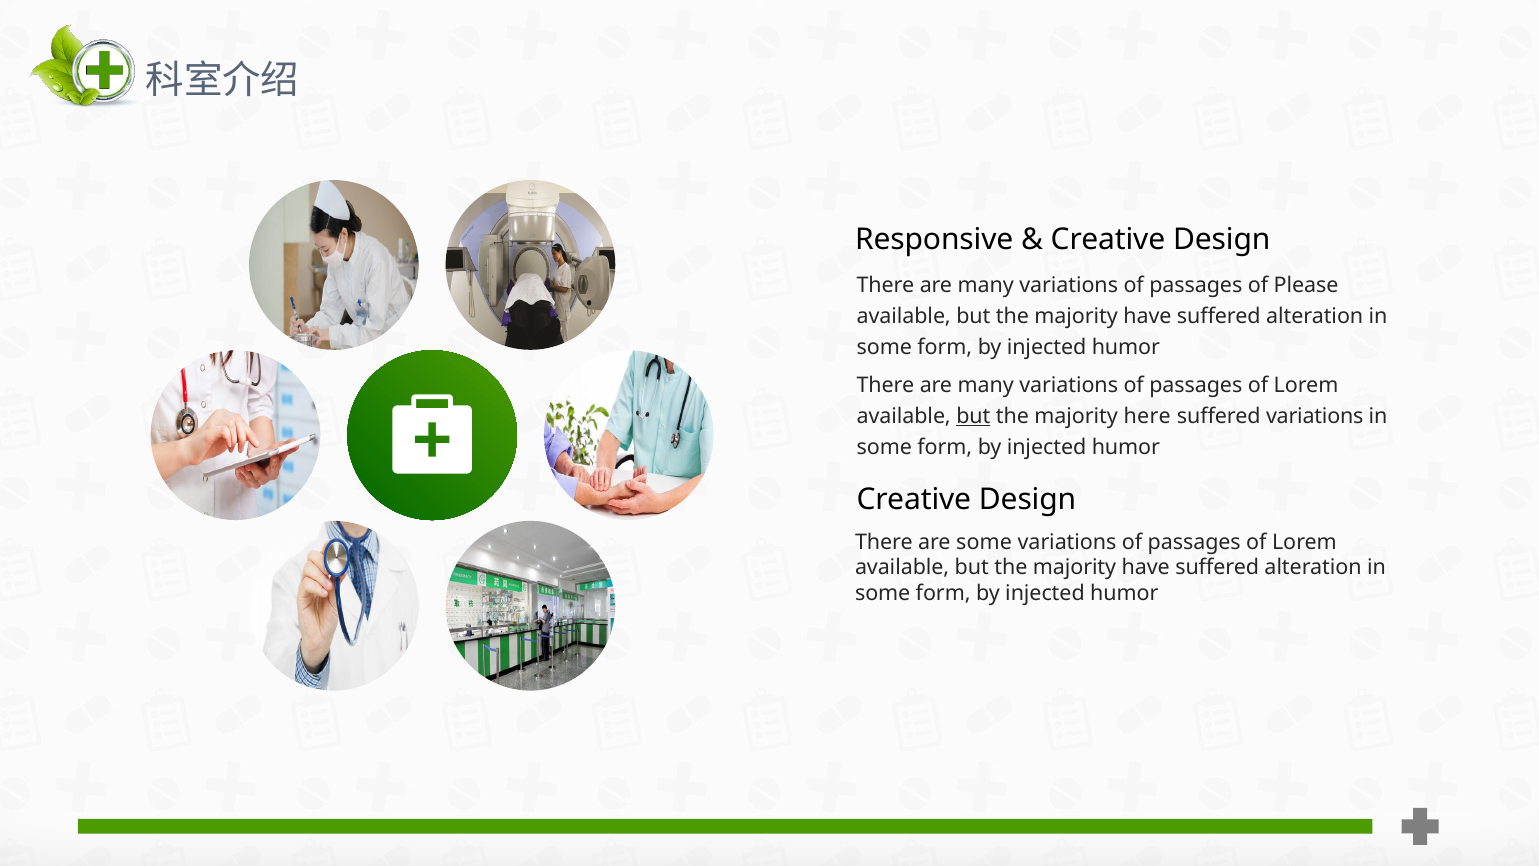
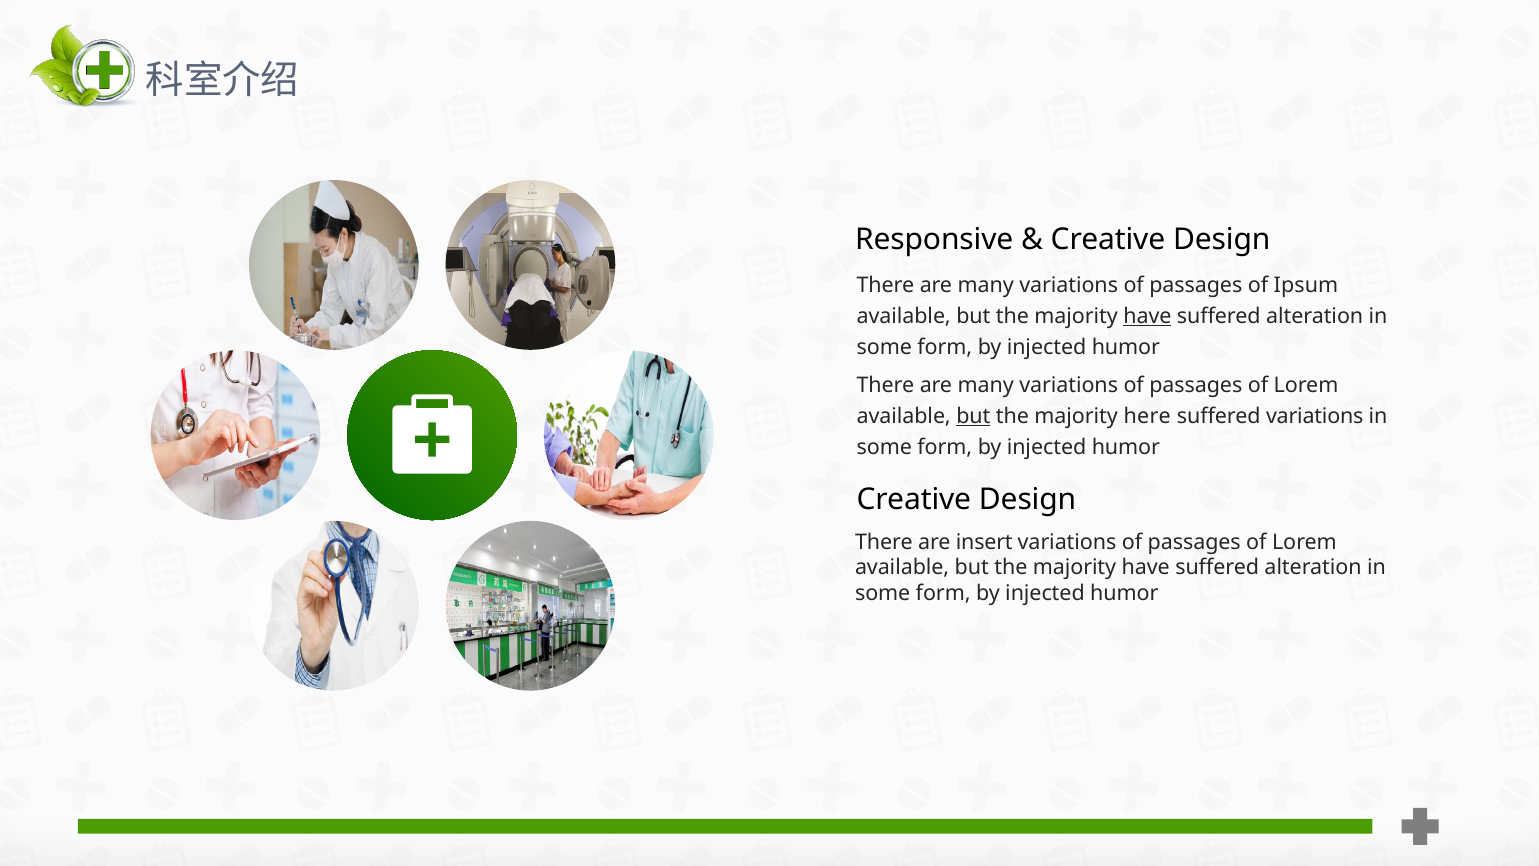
Please: Please -> Ipsum (1306, 285)
have underline: none -> present (1147, 316)
are some: some -> insert (984, 542)
